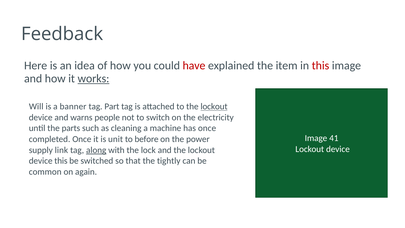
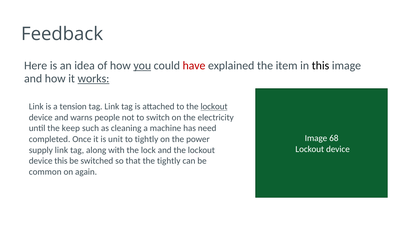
you underline: none -> present (142, 66)
this colour: red -> black (321, 66)
Will: Will -> Link (36, 107)
banner: banner -> tension (73, 107)
tag Part: Part -> Link (112, 107)
parts: parts -> keep (71, 128)
has once: once -> need (207, 128)
41: 41 -> 68 (334, 138)
to before: before -> tightly (147, 139)
along underline: present -> none (96, 150)
